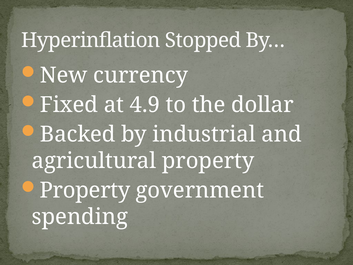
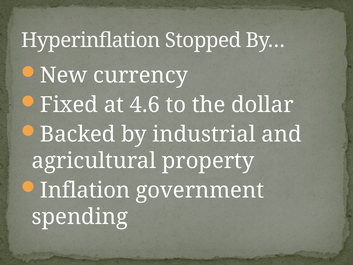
4.9: 4.9 -> 4.6 (145, 105)
Property: Property -> Inflation (85, 190)
